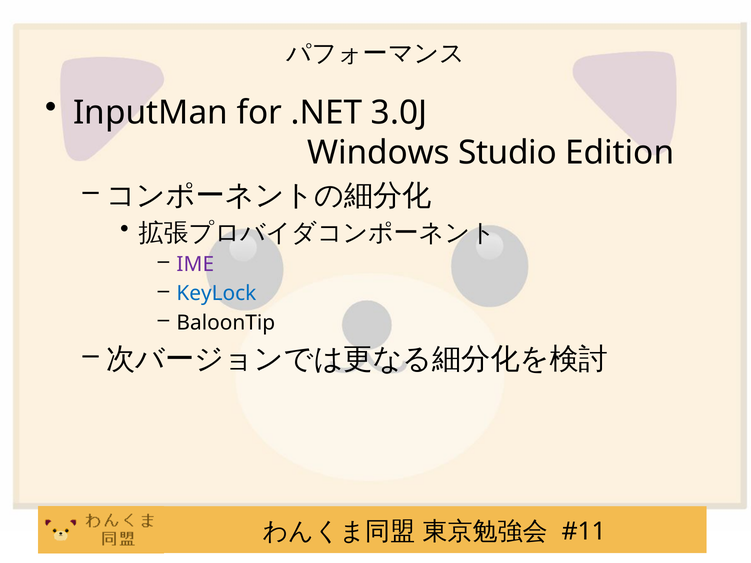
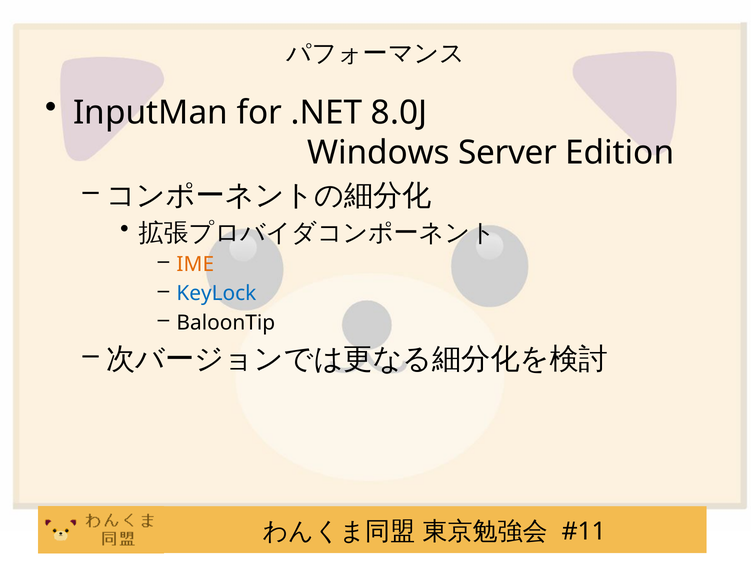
3.0J: 3.0J -> 8.0J (399, 113)
Studio: Studio -> Server (508, 153)
IME colour: purple -> orange (195, 264)
